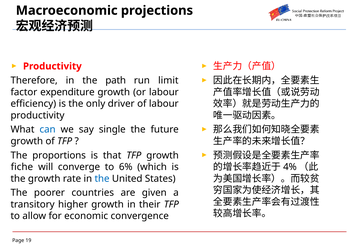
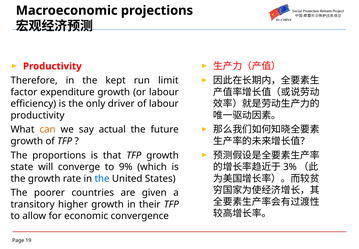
path: path -> kept (116, 80)
can colour: blue -> orange (48, 129)
single: single -> actual (112, 129)
4%: 4% -> 3% (290, 167)
fiche: fiche -> state (22, 167)
6%: 6% -> 9% (126, 167)
